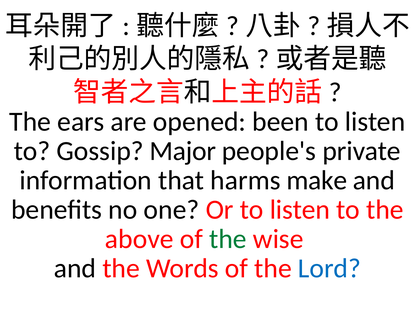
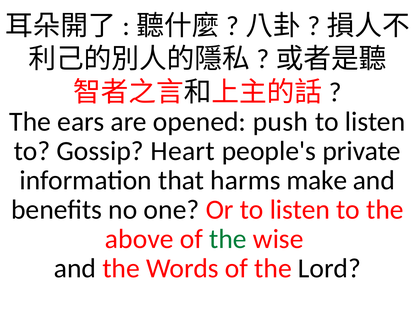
been: been -> push (280, 122)
Major: Major -> Heart (183, 151)
Lord colour: blue -> black (329, 269)
